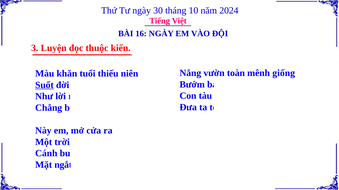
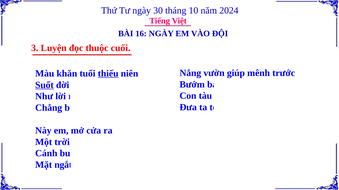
kiến: kiến -> cuối (121, 48)
toàn: toàn -> giúp (236, 73)
giống: giống -> trước (284, 73)
thiếu underline: none -> present (108, 74)
